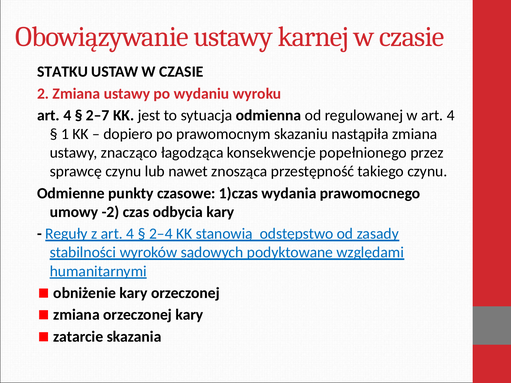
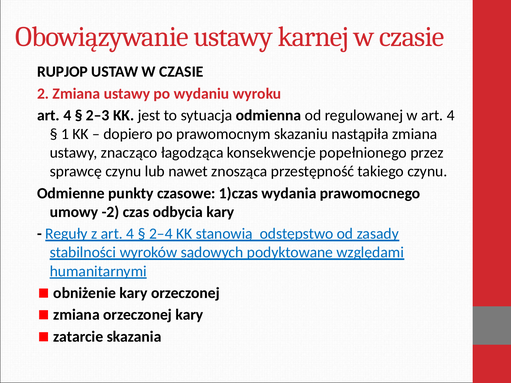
STATKU: STATKU -> RUPJOP (62, 72)
2–7: 2–7 -> 2–3 (98, 115)
